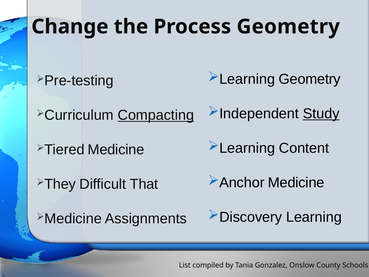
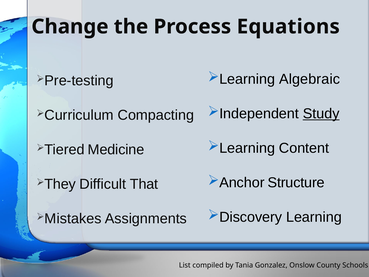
Process Geometry: Geometry -> Equations (288, 27)
Geometry: Geometry -> Algebraic (310, 79)
Compacting underline: present -> none (156, 115)
Medicine: Medicine -> Structure (296, 182)
Medicine: Medicine -> Mistakes (73, 218)
